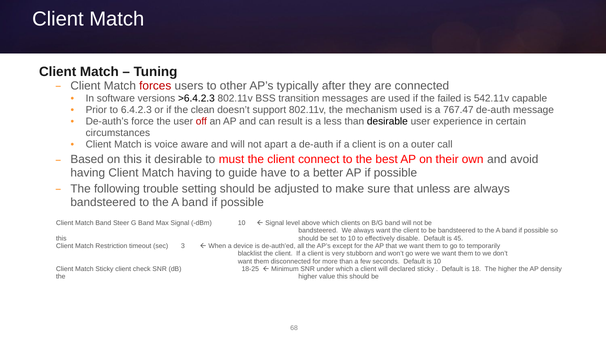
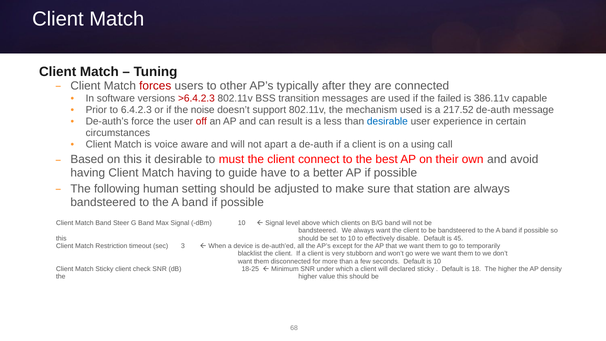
>6.4.2.3 colour: black -> red (196, 98)
542.11v: 542.11v -> 386.11v (492, 98)
clean: clean -> noise (203, 110)
767.47: 767.47 -> 217.52 (458, 110)
desirable colour: black -> blue (387, 121)
outer: outer -> using (423, 144)
trouble: trouble -> human (161, 189)
unless: unless -> station (433, 189)
